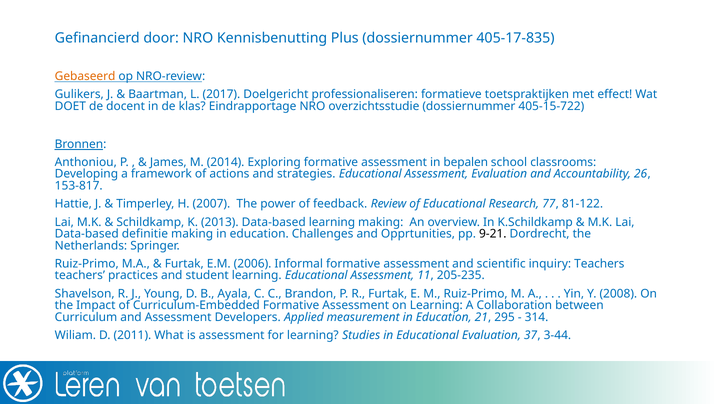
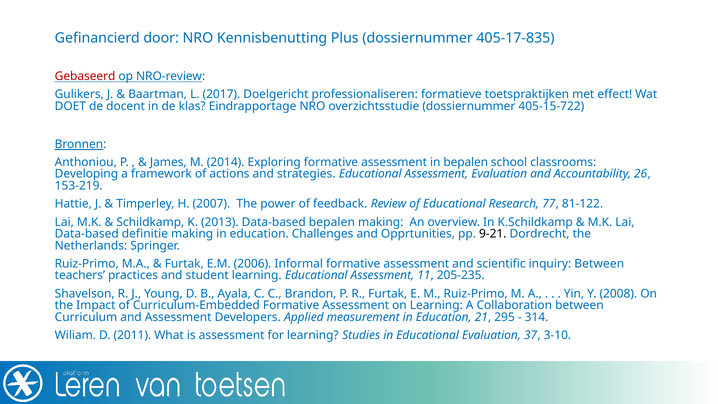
Gebaseerd colour: orange -> red (85, 76)
153-817: 153-817 -> 153-219 (79, 186)
Data-based learning: learning -> bepalen (332, 222)
inquiry Teachers: Teachers -> Between (599, 264)
3-44: 3-44 -> 3-10 (557, 335)
